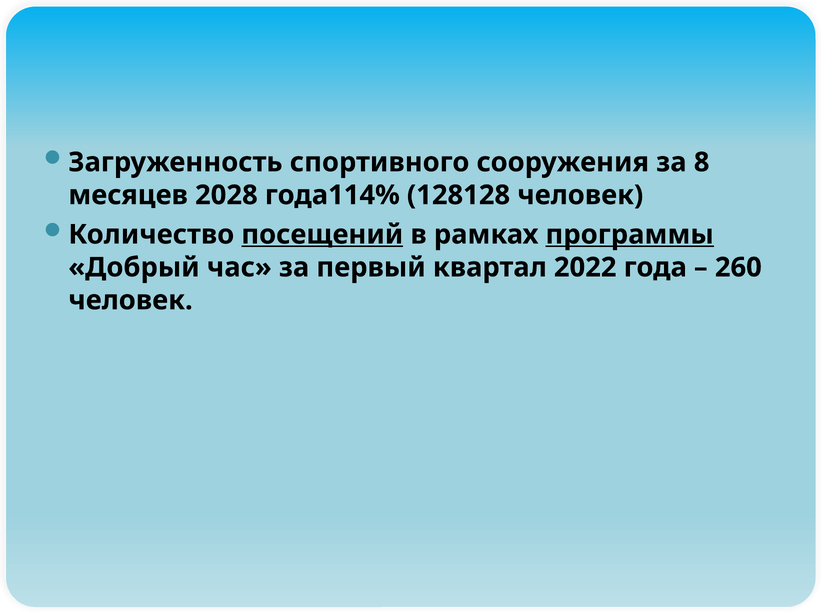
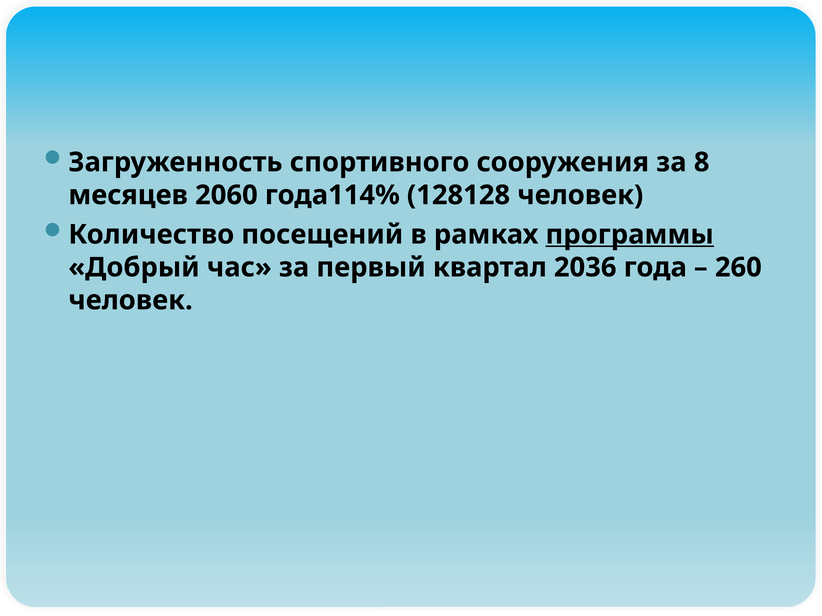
2028: 2028 -> 2060 (226, 195)
посещений underline: present -> none (322, 235)
2022: 2022 -> 2036 (585, 268)
